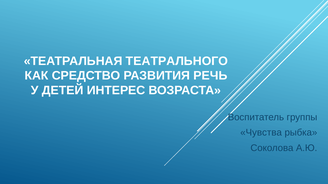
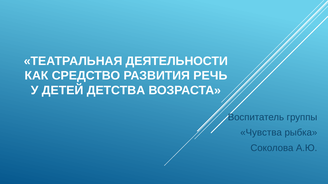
ТЕАТРАЛЬНОГО: ТЕАТРАЛЬНОГО -> ДЕЯТЕЛЬНОСТИ (177, 61)
ИНТЕРЕС: ИНТЕРЕС -> ДЕТСТВА (116, 91)
